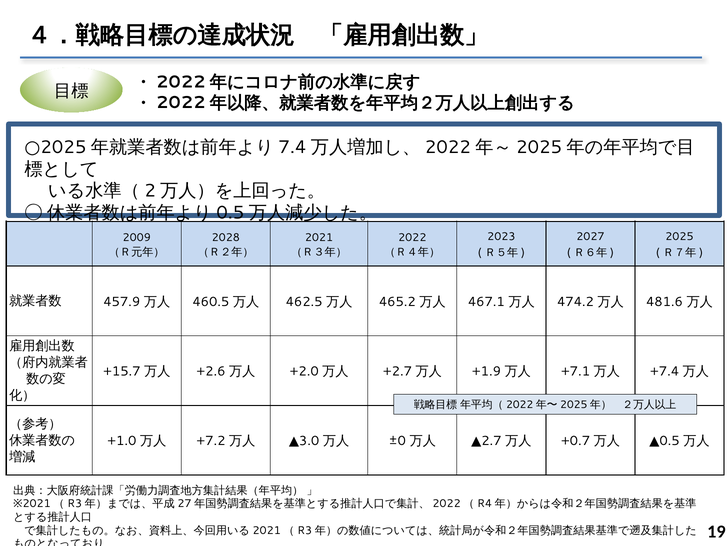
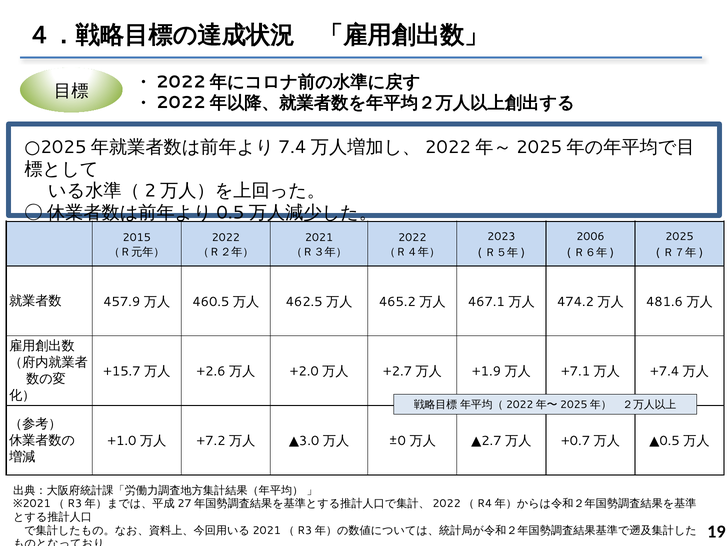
2027: 2027 -> 2006 (590, 236)
2009: 2009 -> 2015 (137, 237)
2028: 2028 -> 2022 (226, 237)
